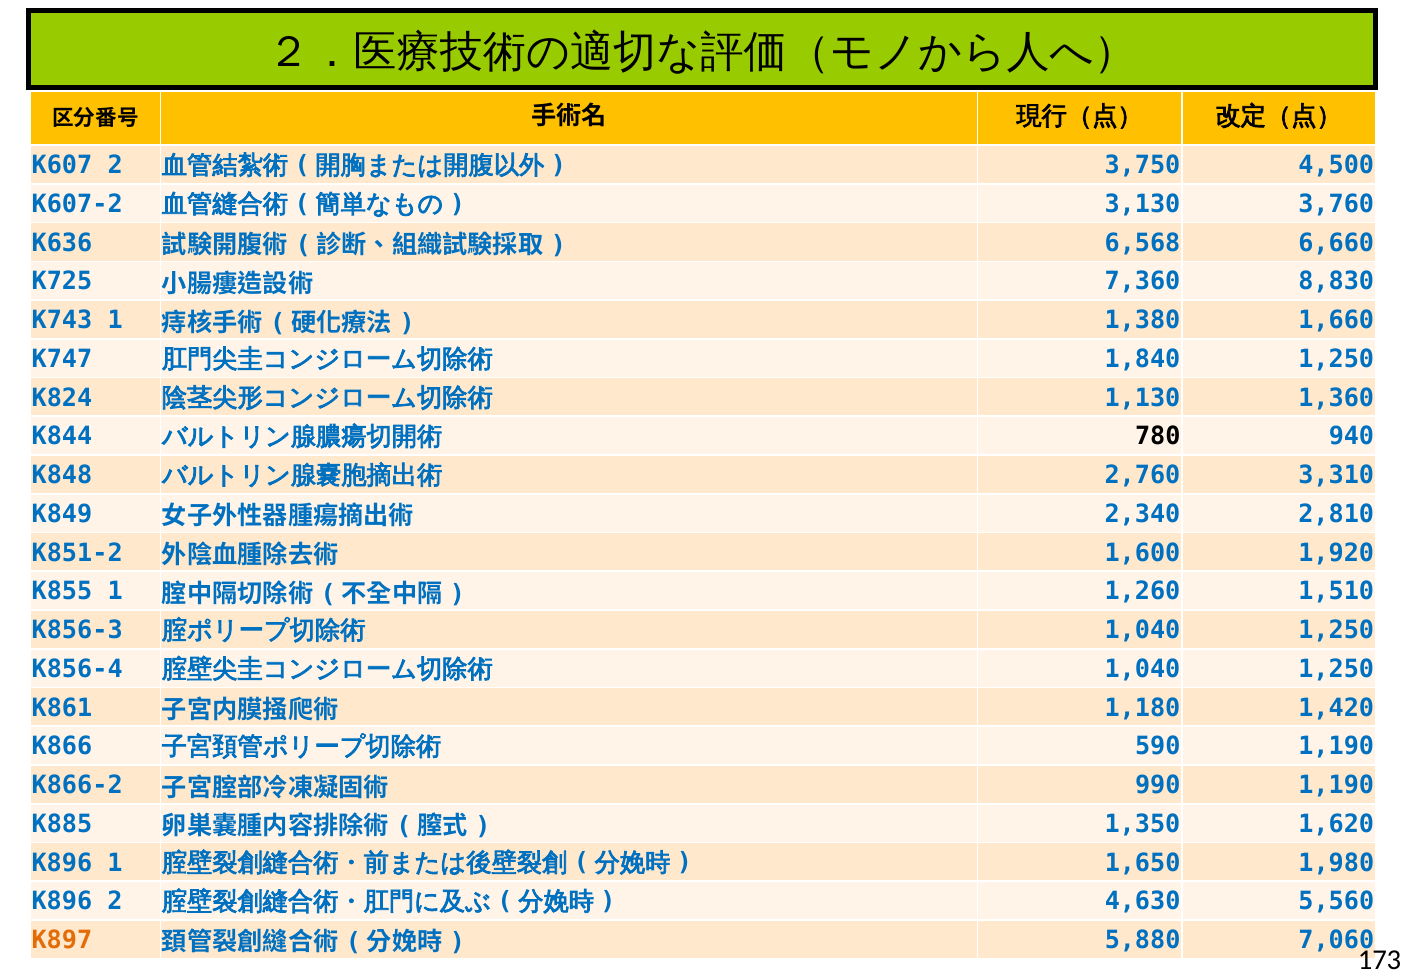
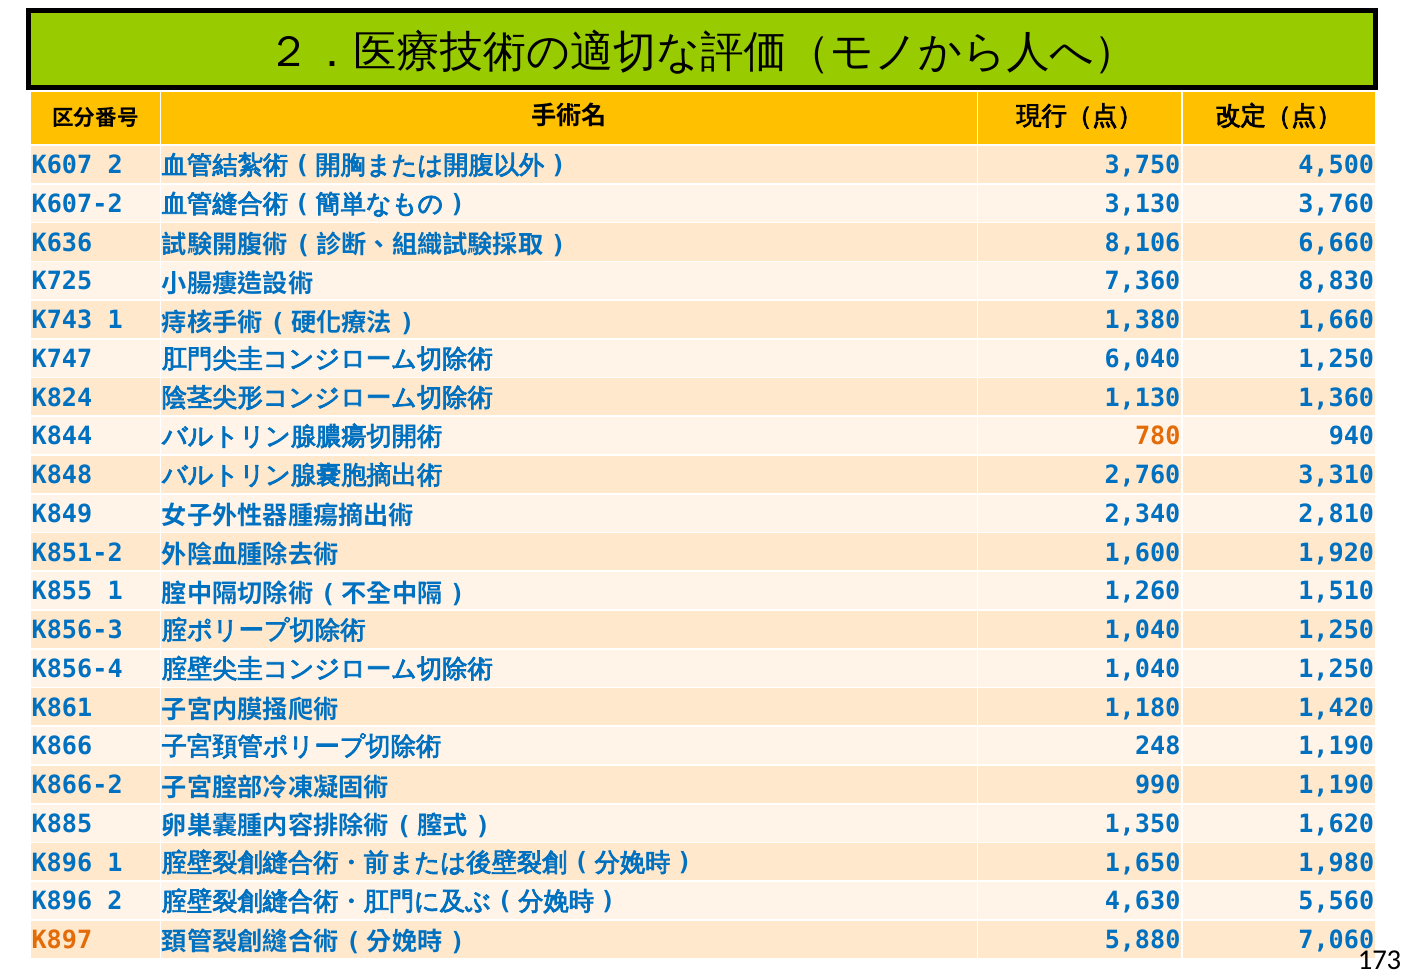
6,568: 6,568 -> 8,106 (1143, 243)
1,840: 1,840 -> 6,040 (1143, 359)
780 colour: black -> orange (1158, 437)
590: 590 -> 248 (1158, 747)
